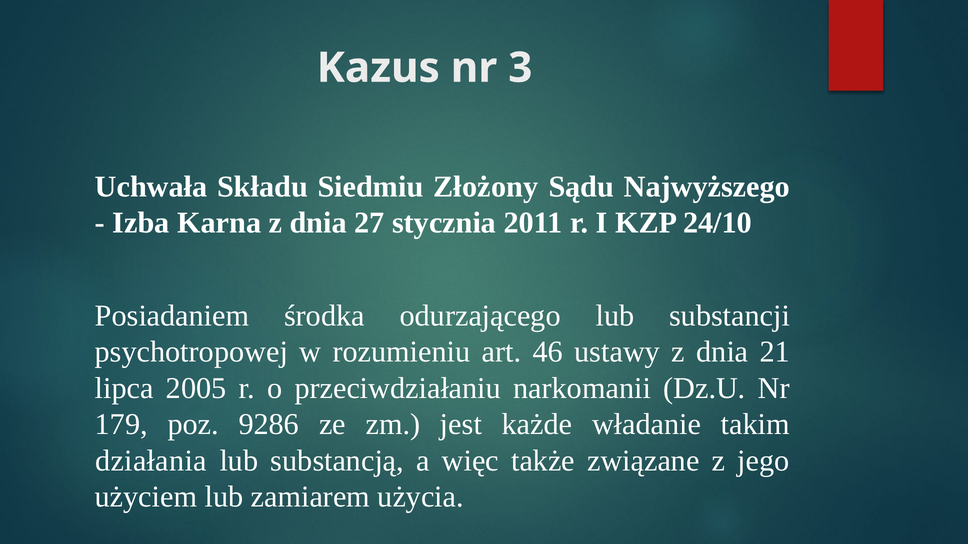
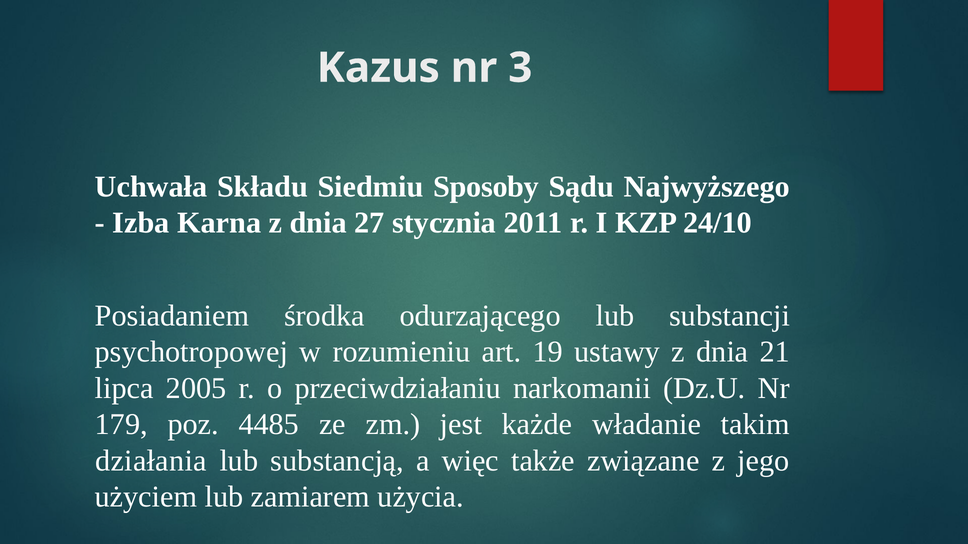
Złożony: Złożony -> Sposoby (486, 187)
46: 46 -> 19 (548, 352)
9286: 9286 -> 4485 (269, 425)
